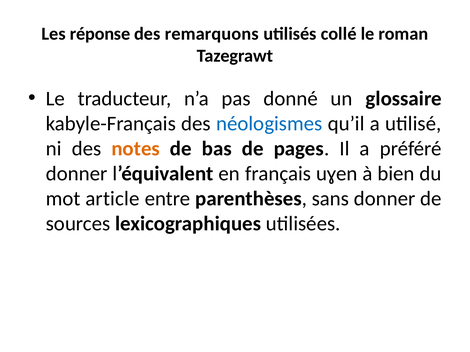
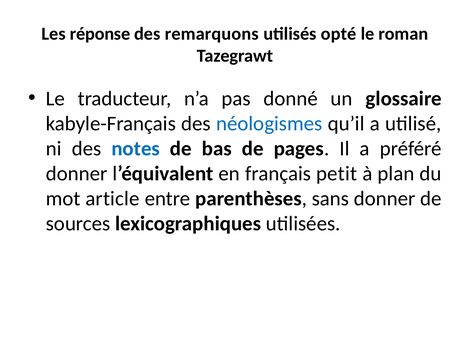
collé: collé -> opté (339, 34)
notes colour: orange -> blue (136, 149)
uɣen: uɣen -> petit (337, 174)
bien: bien -> plan (396, 174)
